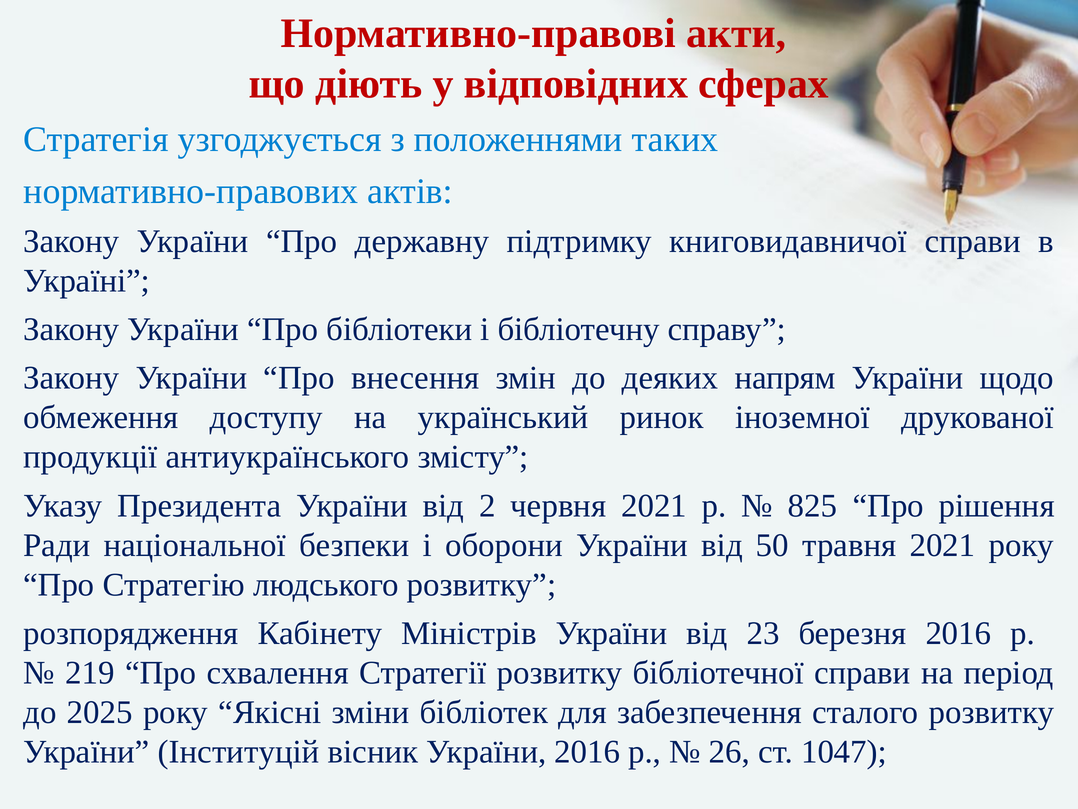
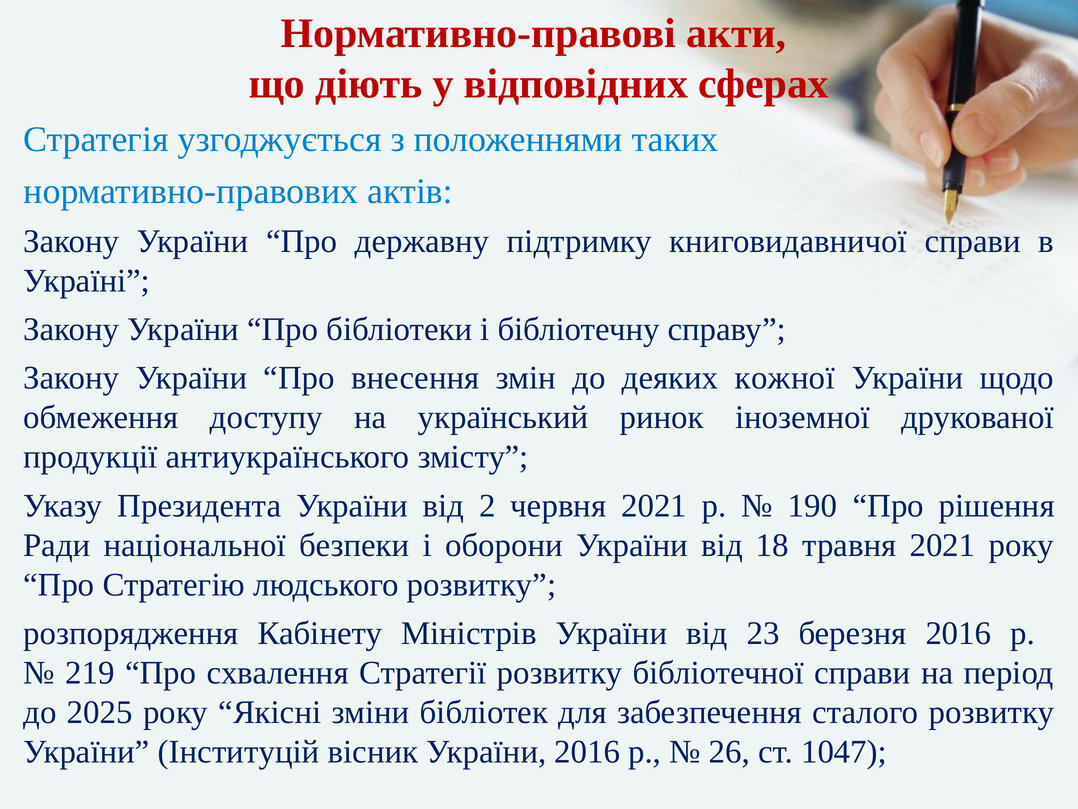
напрям: напрям -> кожної (785, 378)
825: 825 -> 190 (812, 505)
50: 50 -> 18 (772, 545)
